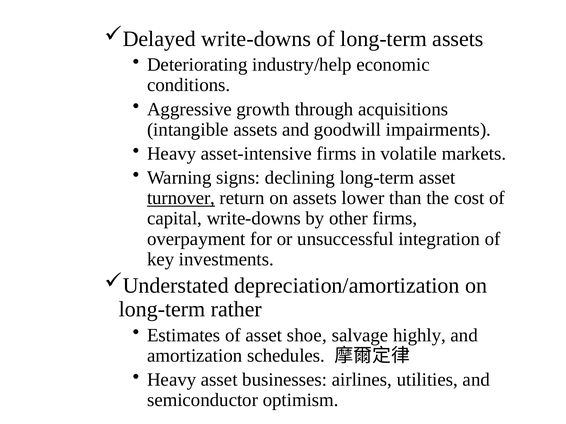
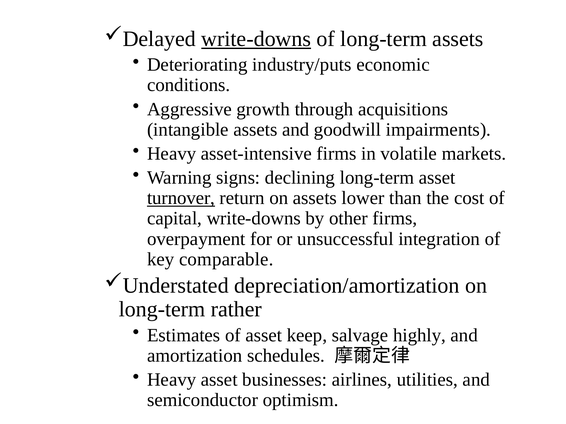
write-downs underline: none -> present (256, 39)
industry/help: industry/help -> industry/puts (302, 65)
investments: investments -> comparable (226, 259)
shoe: shoe -> keep (307, 336)
